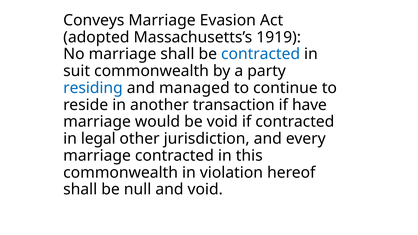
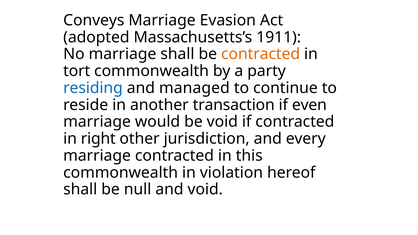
1919: 1919 -> 1911 (279, 37)
contracted colour: blue -> orange (261, 54)
suit: suit -> tort (77, 71)
have: have -> even (309, 105)
legal: legal -> right (98, 139)
